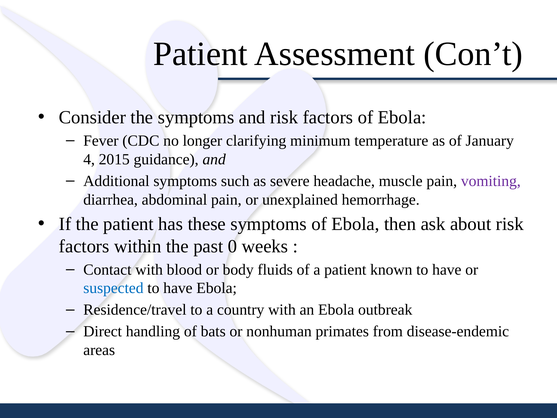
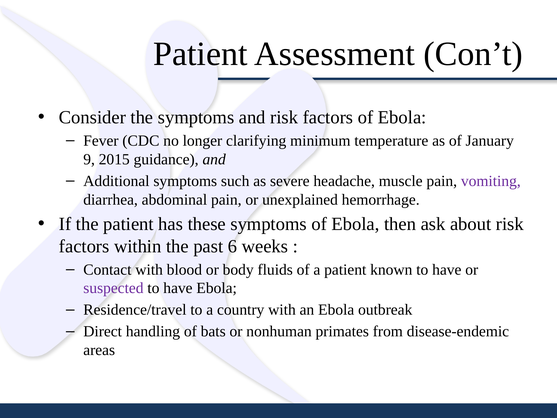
4: 4 -> 9 (89, 159)
0: 0 -> 6 (233, 246)
suspected colour: blue -> purple (113, 288)
